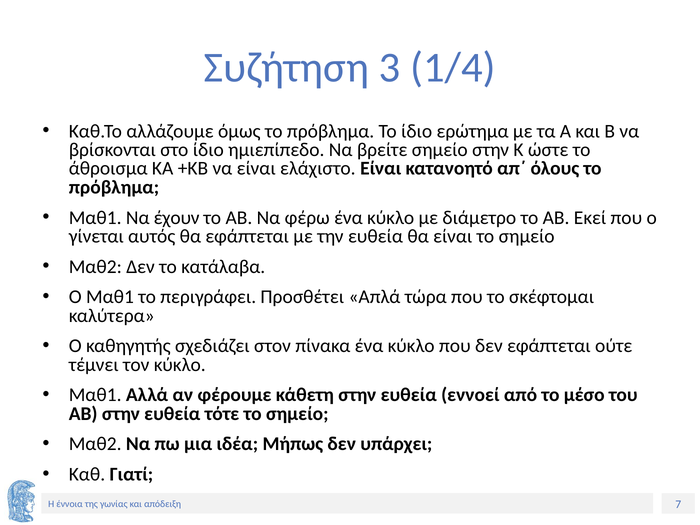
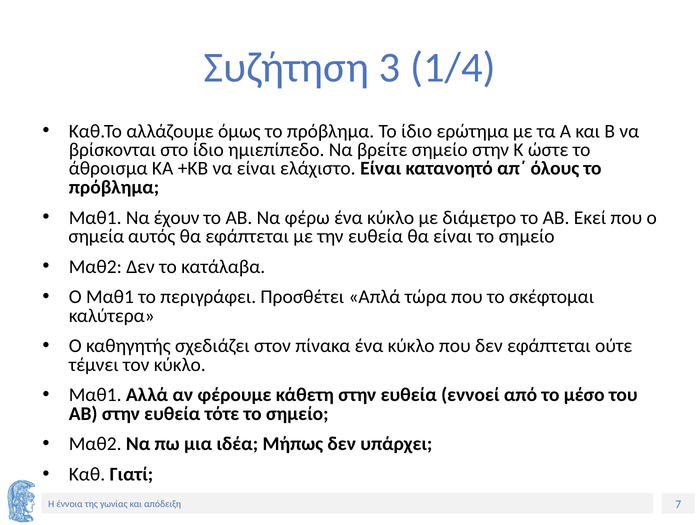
γίνεται: γίνεται -> σημεία (96, 236)
